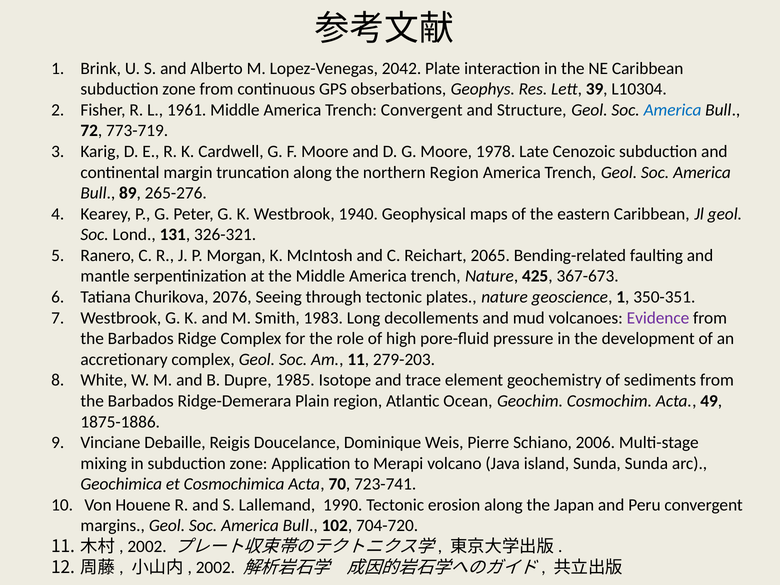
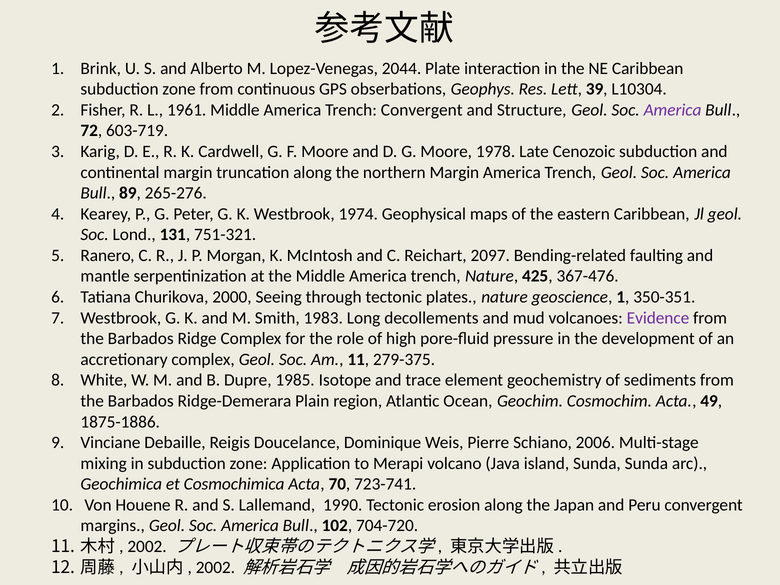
2042: 2042 -> 2044 (402, 68)
America colour: blue -> purple (673, 110)
773-719: 773-719 -> 603-719 (137, 131)
northern Region: Region -> Margin (454, 172)
1940: 1940 -> 1974 (358, 214)
326-321: 326-321 -> 751-321 (225, 235)
2065: 2065 -> 2097 (490, 255)
367-673: 367-673 -> 367-476 (588, 276)
2076: 2076 -> 2000 (232, 297)
279-203: 279-203 -> 279-375 (404, 359)
